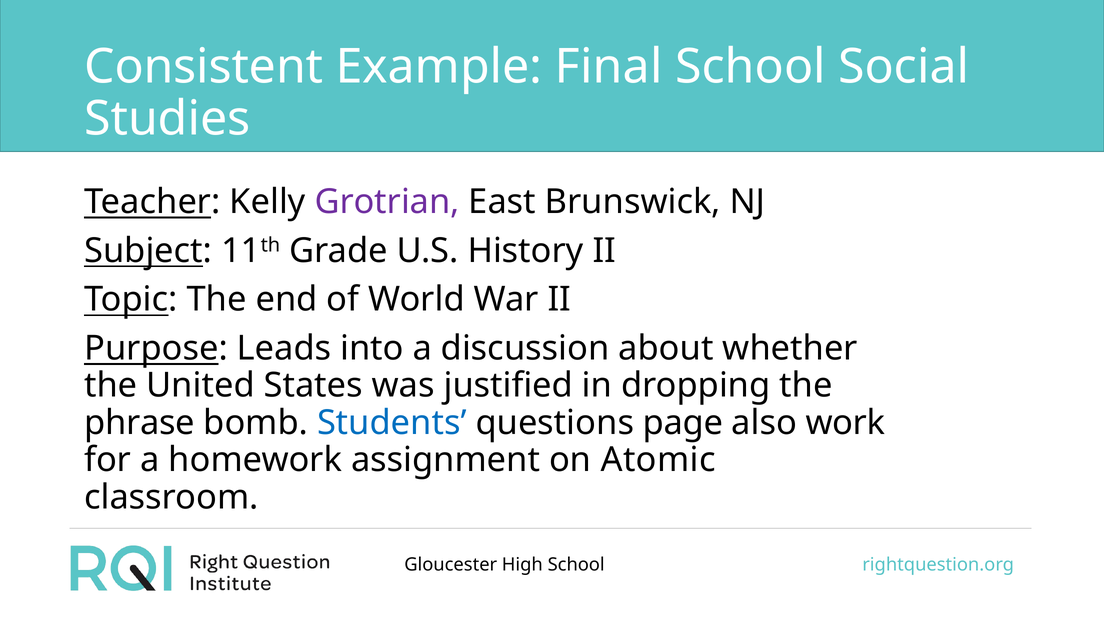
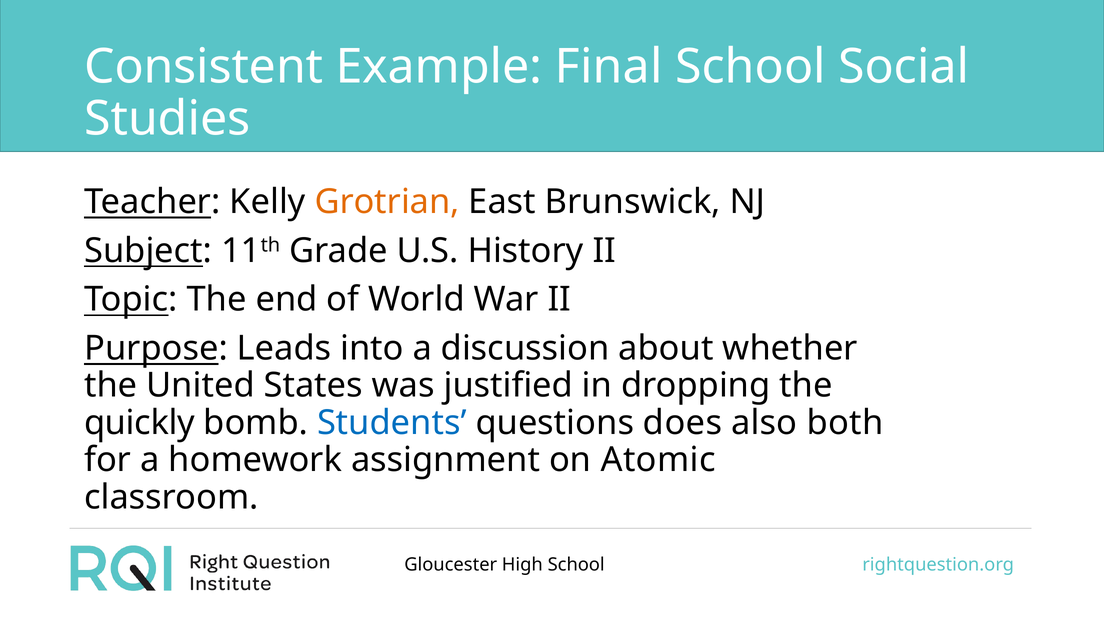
Grotrian colour: purple -> orange (387, 202)
phrase: phrase -> quickly (139, 423)
page: page -> does (683, 423)
work: work -> both (845, 423)
